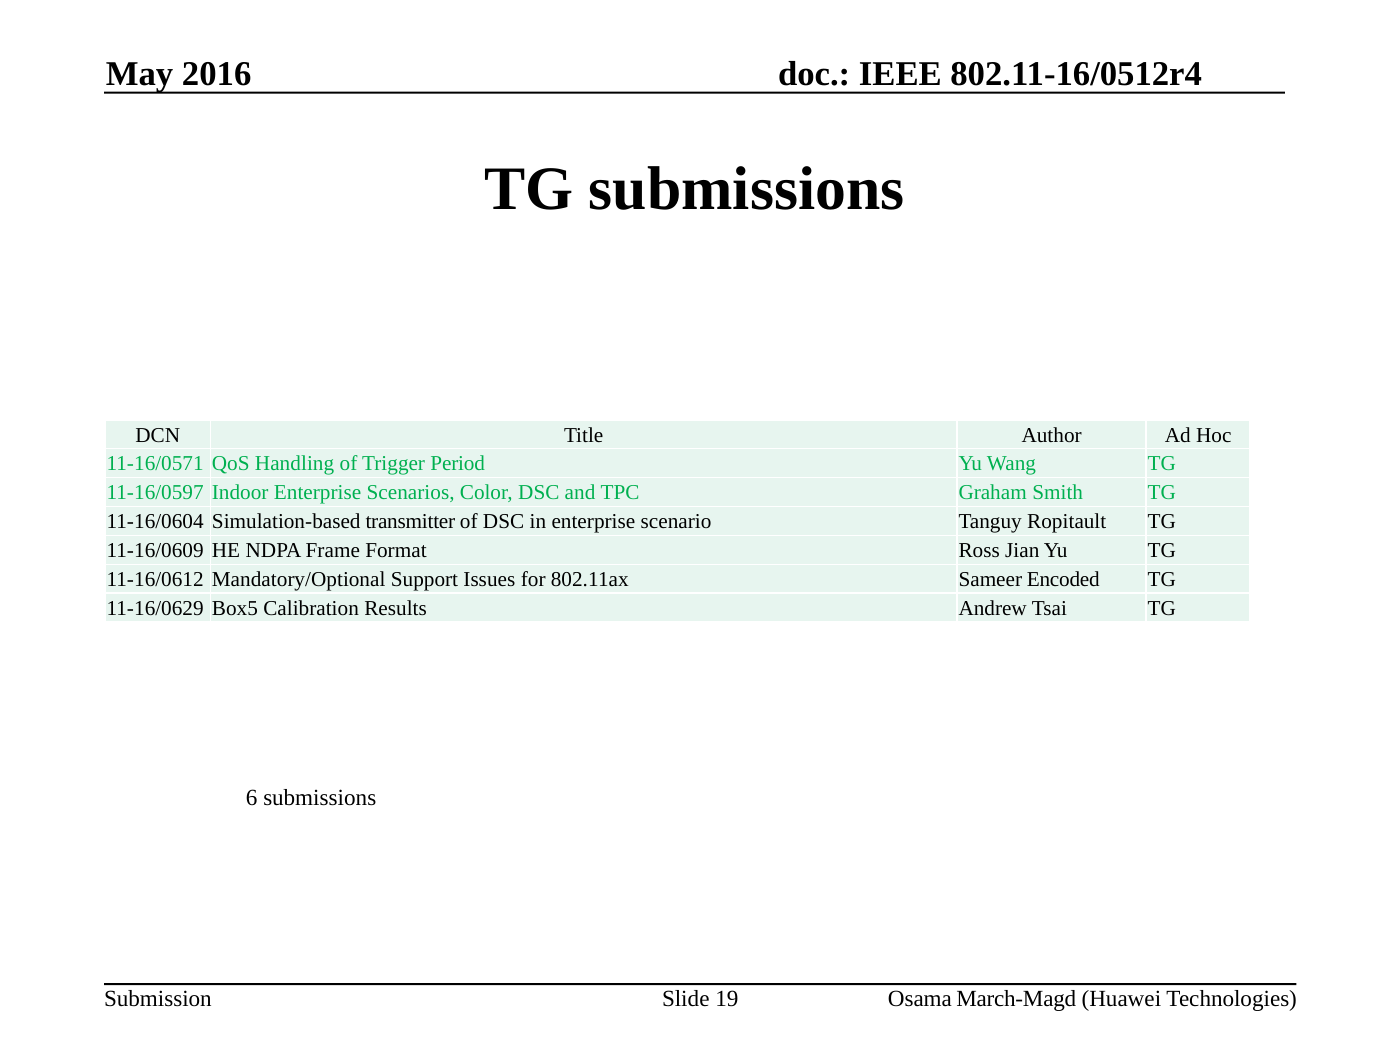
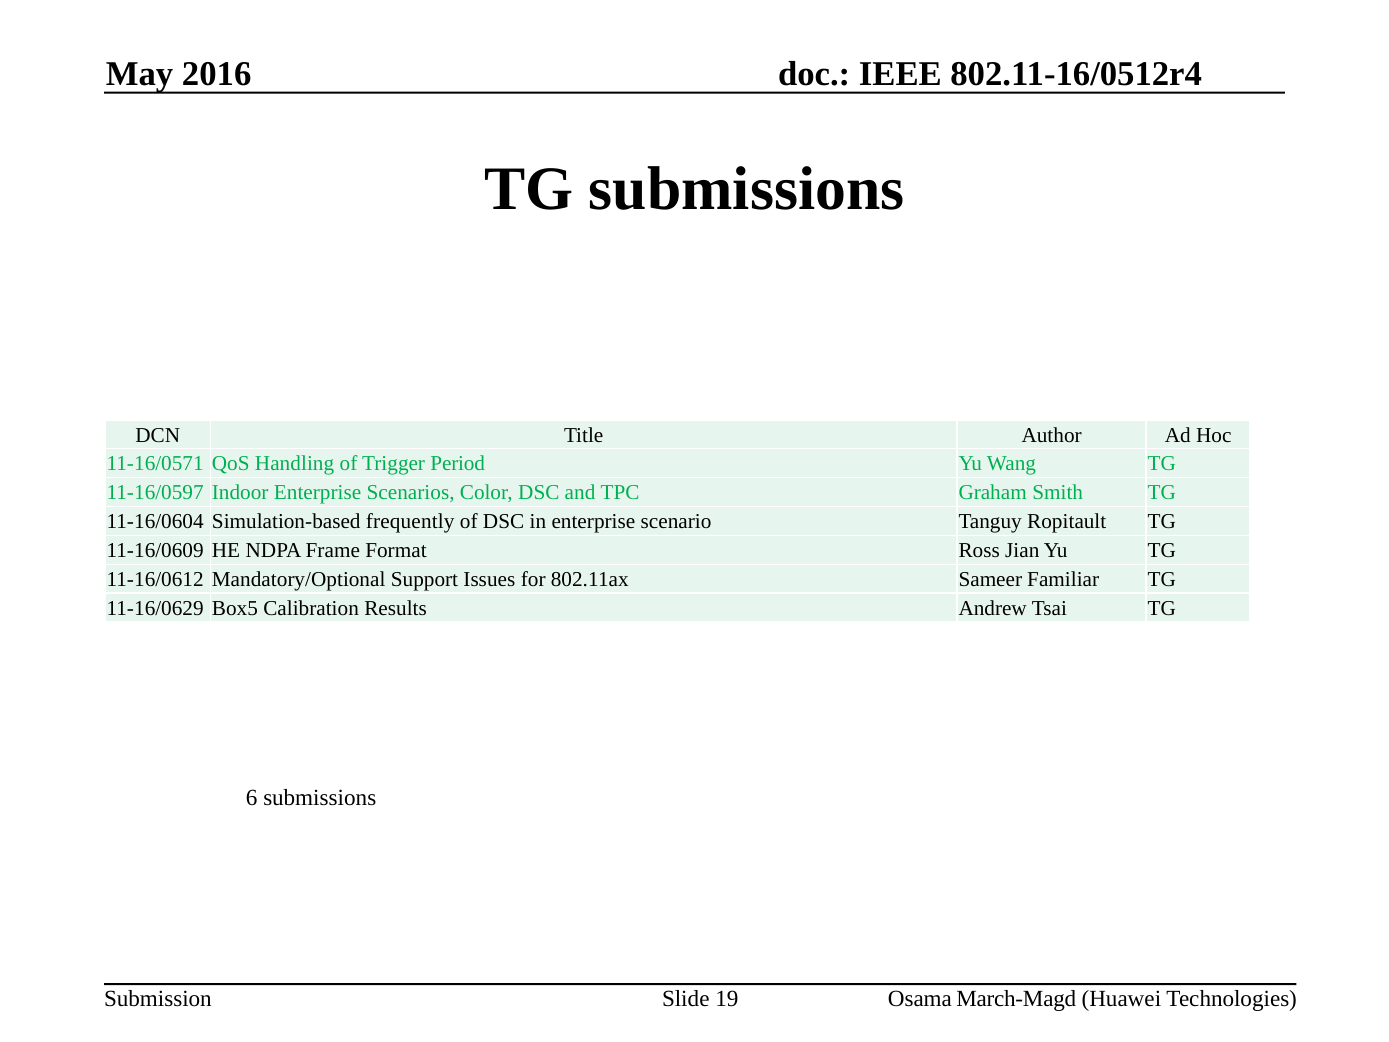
transmitter: transmitter -> frequently (410, 522)
Encoded: Encoded -> Familiar (1063, 580)
